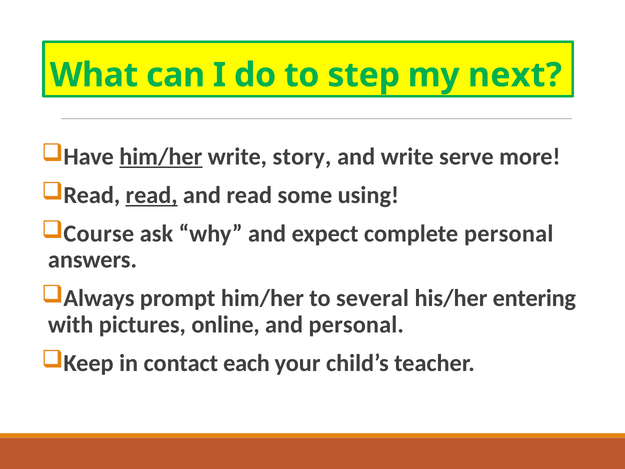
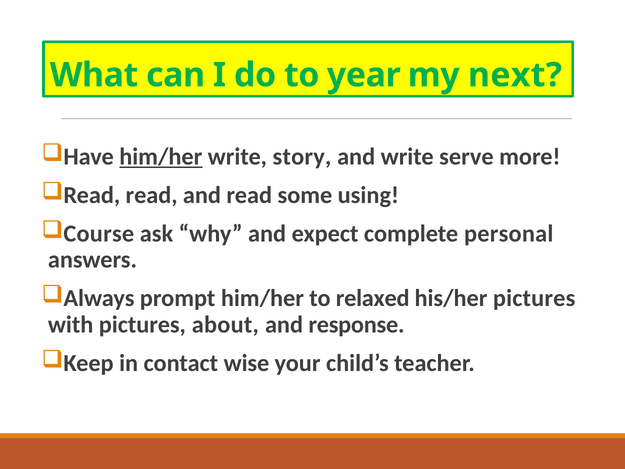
step: step -> year (364, 75)
read underline: present -> none (152, 195)
several: several -> relaxed (373, 298)
his/her entering: entering -> pictures (534, 298)
online: online -> about (225, 324)
and personal: personal -> response (356, 324)
each: each -> wise (246, 363)
